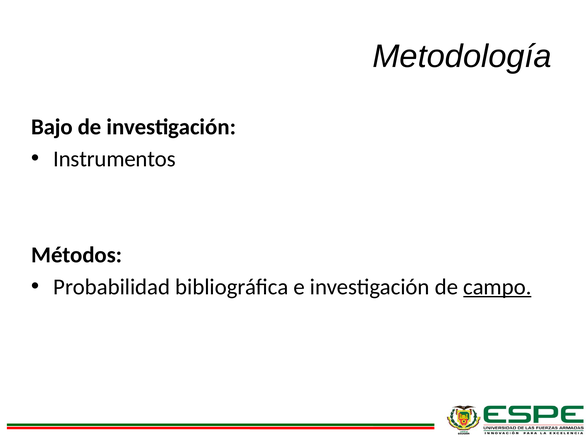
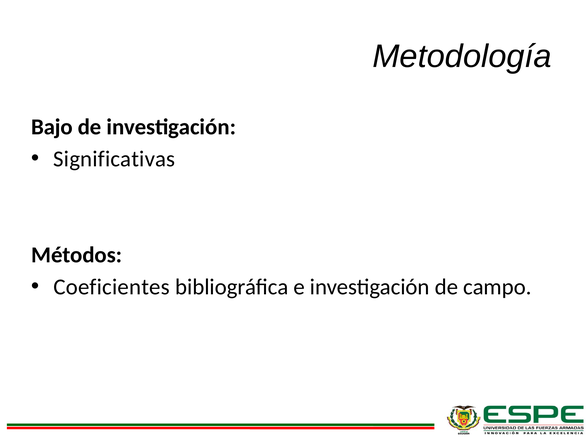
Instrumentos: Instrumentos -> Significativas (114, 159)
Probabilidad: Probabilidad -> Coeficientes (112, 287)
campo underline: present -> none (497, 287)
